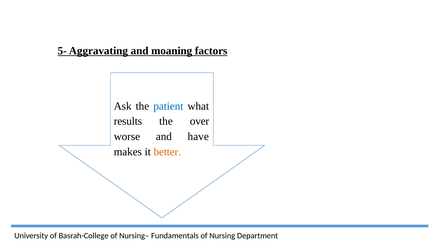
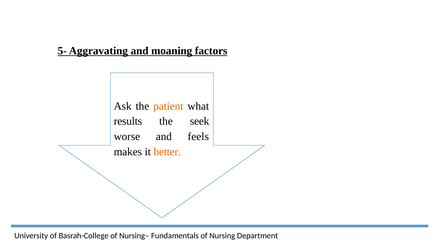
patient colour: blue -> orange (168, 106)
over: over -> seek (200, 121)
have: have -> feels (198, 136)
